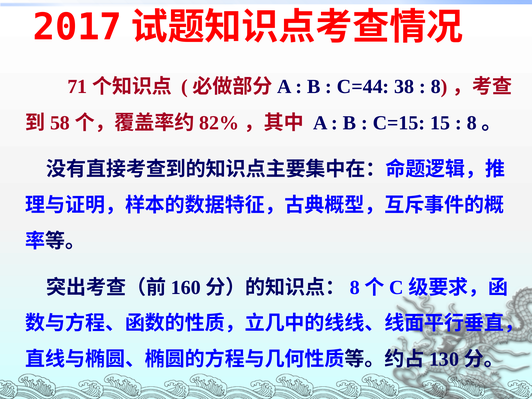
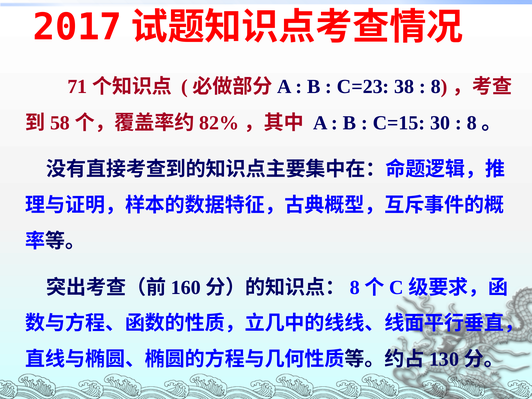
C=44: C=44 -> C=23 (363, 86)
15: 15 -> 30 (440, 123)
